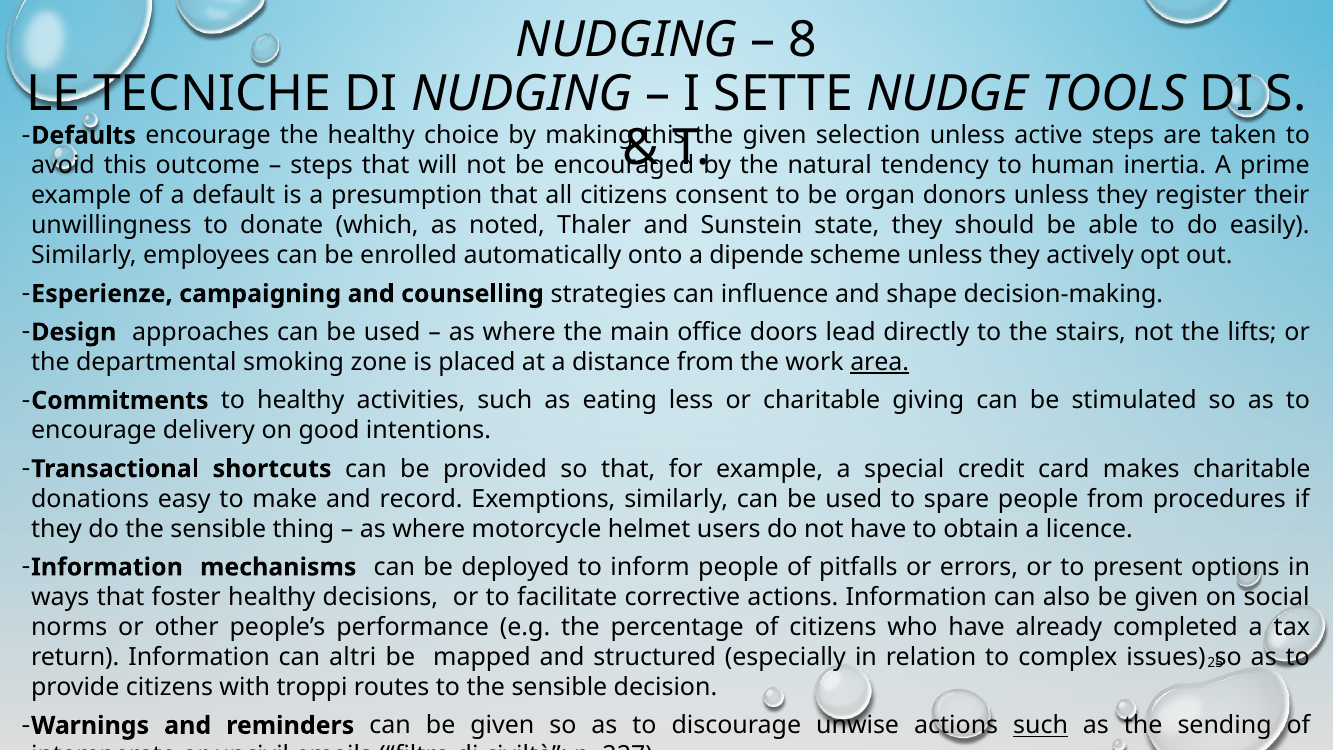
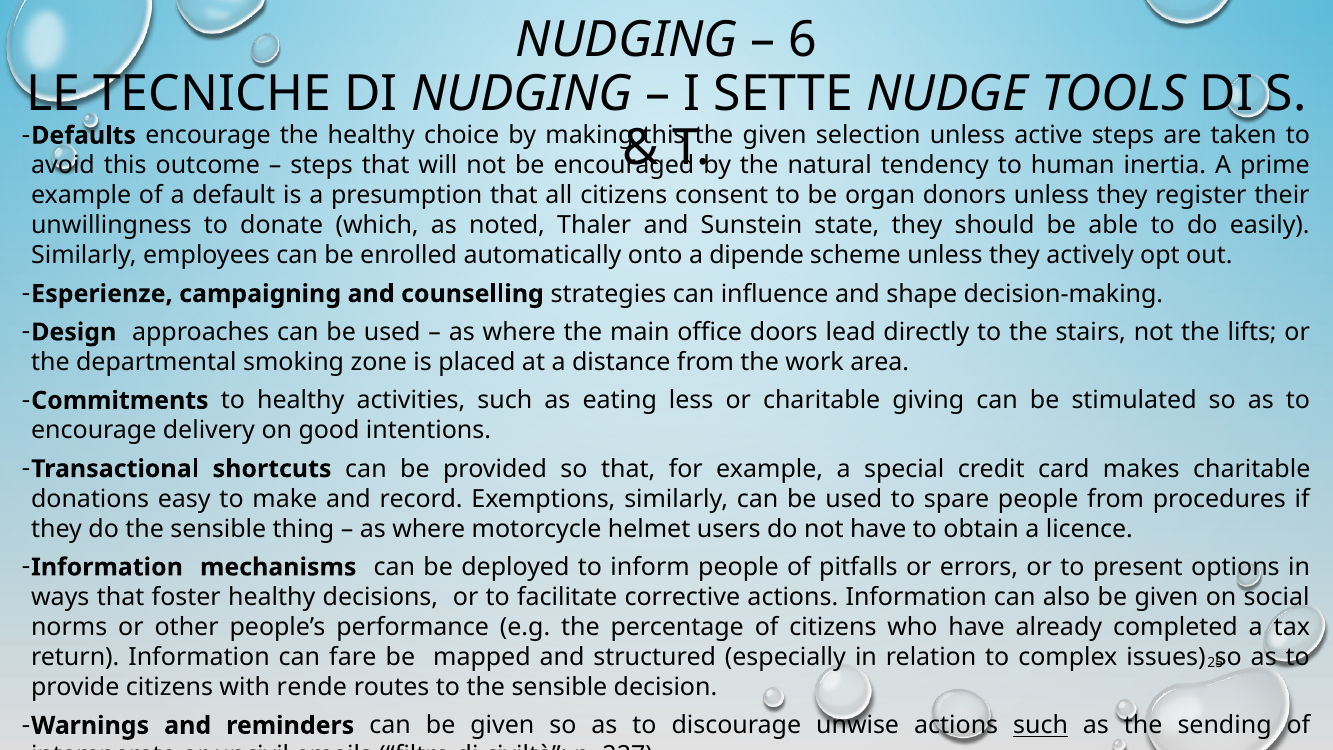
8: 8 -> 6 (803, 40)
area underline: present -> none (880, 362)
altri: altri -> fare (353, 657)
troppi: troppi -> rende (312, 687)
